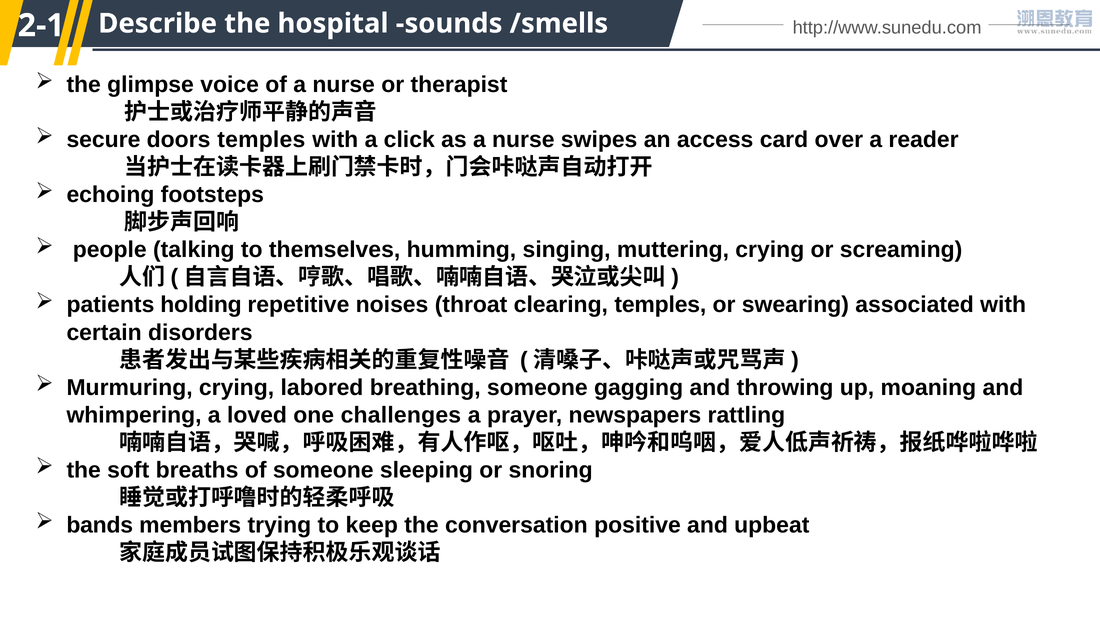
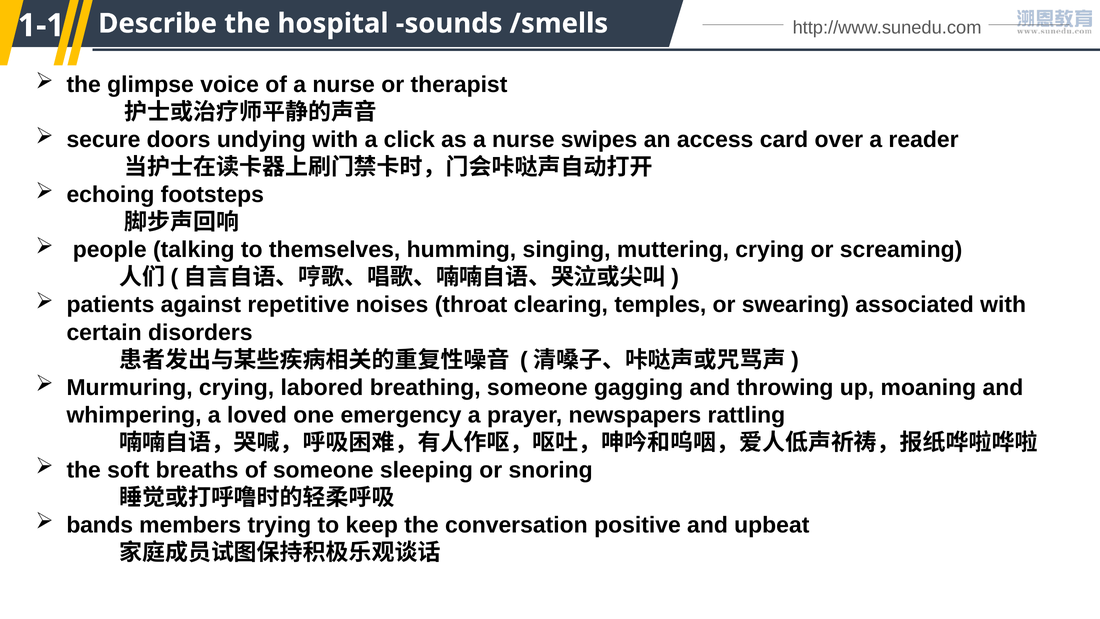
2-1: 2-1 -> 1-1 (41, 26)
doors temples: temples -> undying (261, 140)
holding: holding -> against (201, 305)
challenges: challenges -> emergency (401, 415)
